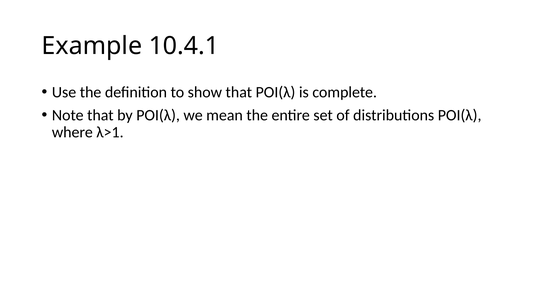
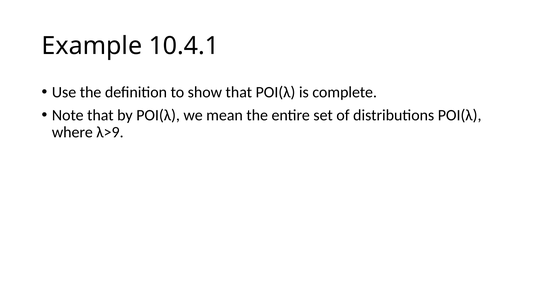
λ>1: λ>1 -> λ>9 (110, 132)
